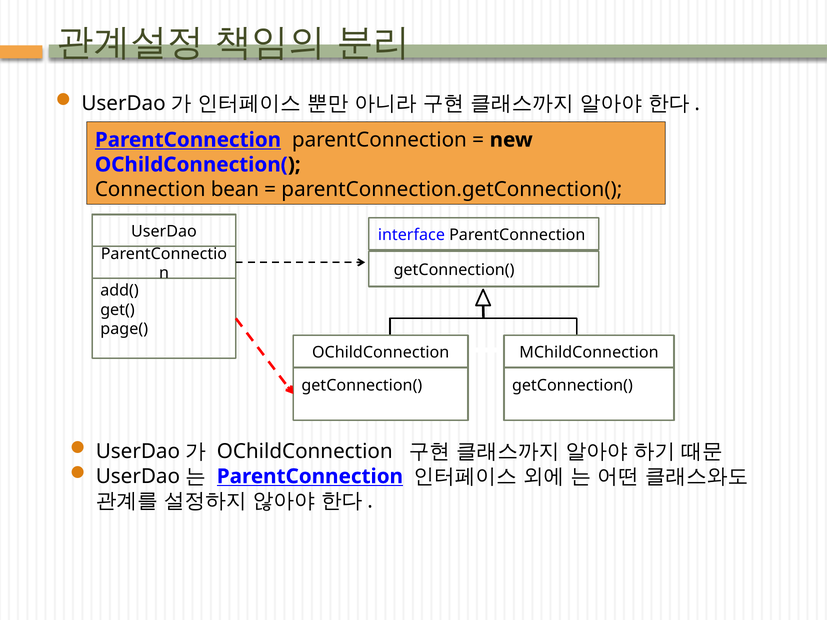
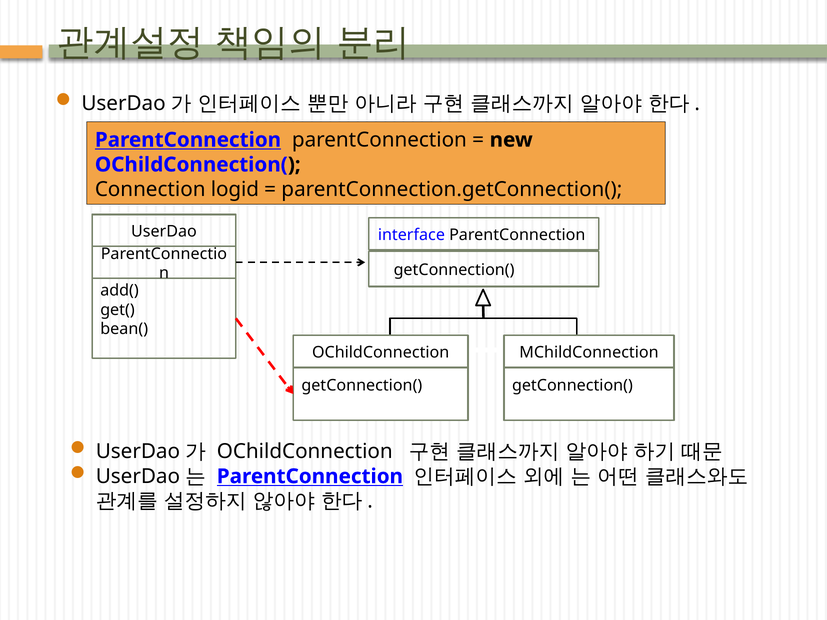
bean: bean -> logid (235, 190)
page(: page( -> bean( (124, 329)
